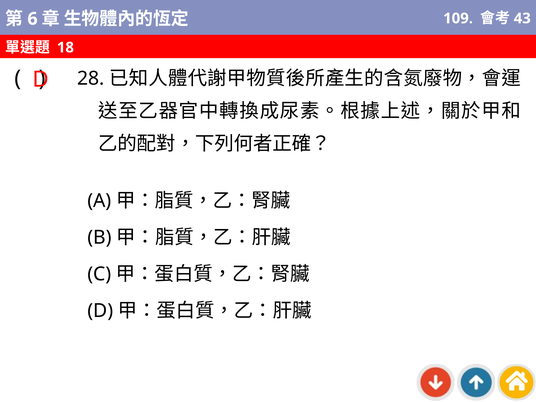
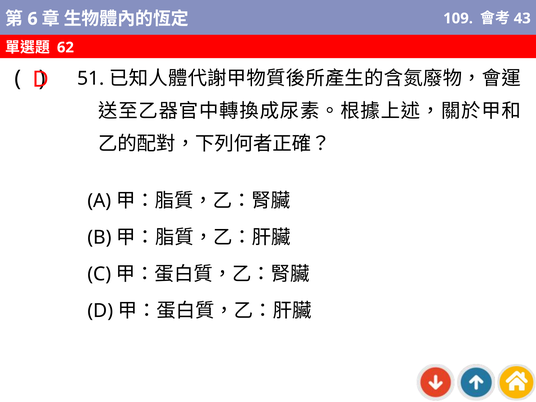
18: 18 -> 62 (65, 47)
28: 28 -> 51 (91, 78)
